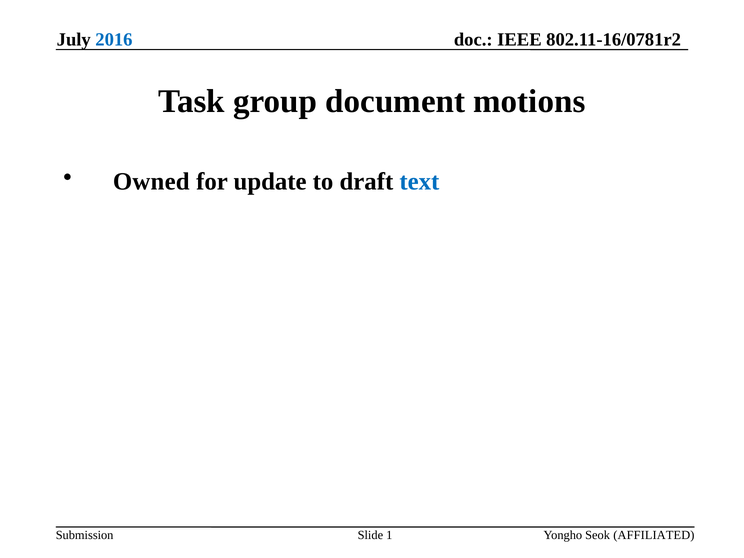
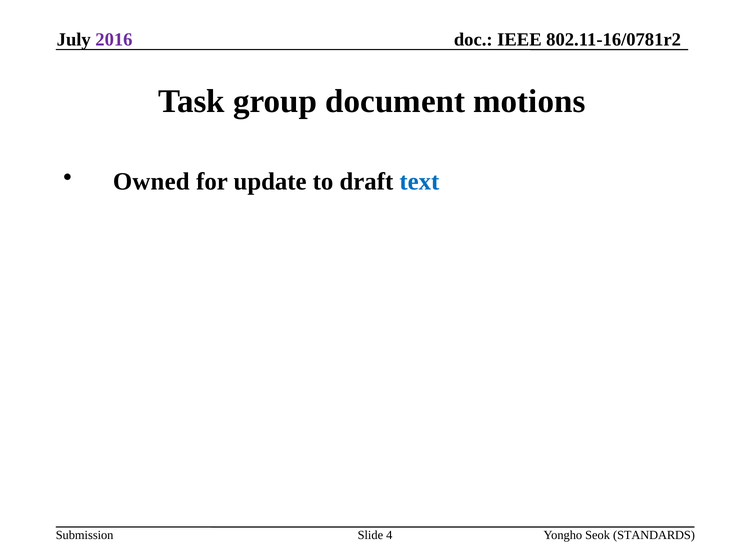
2016 colour: blue -> purple (114, 40)
1: 1 -> 4 (389, 535)
AFFILIATED: AFFILIATED -> STANDARDS (654, 535)
